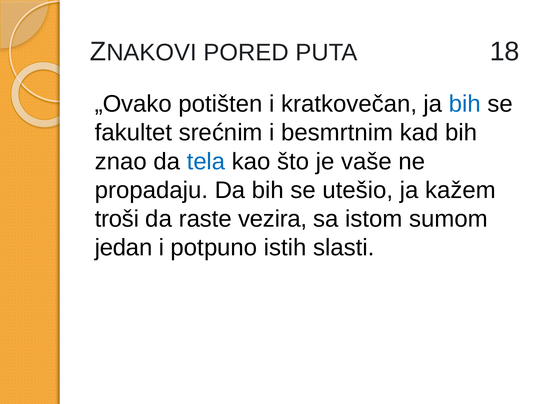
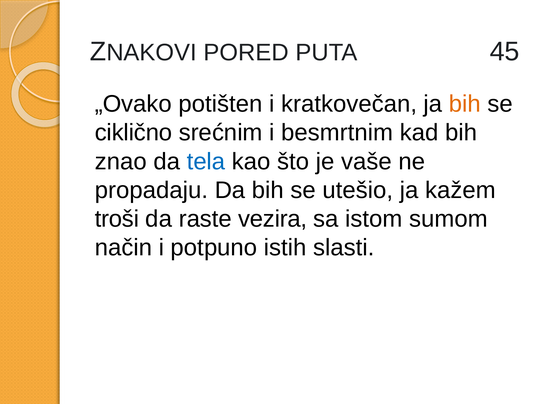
18: 18 -> 45 (505, 52)
bih colour: blue -> orange (465, 104)
fakultet: fakultet -> ciklično (133, 133)
jedan: jedan -> način (123, 248)
